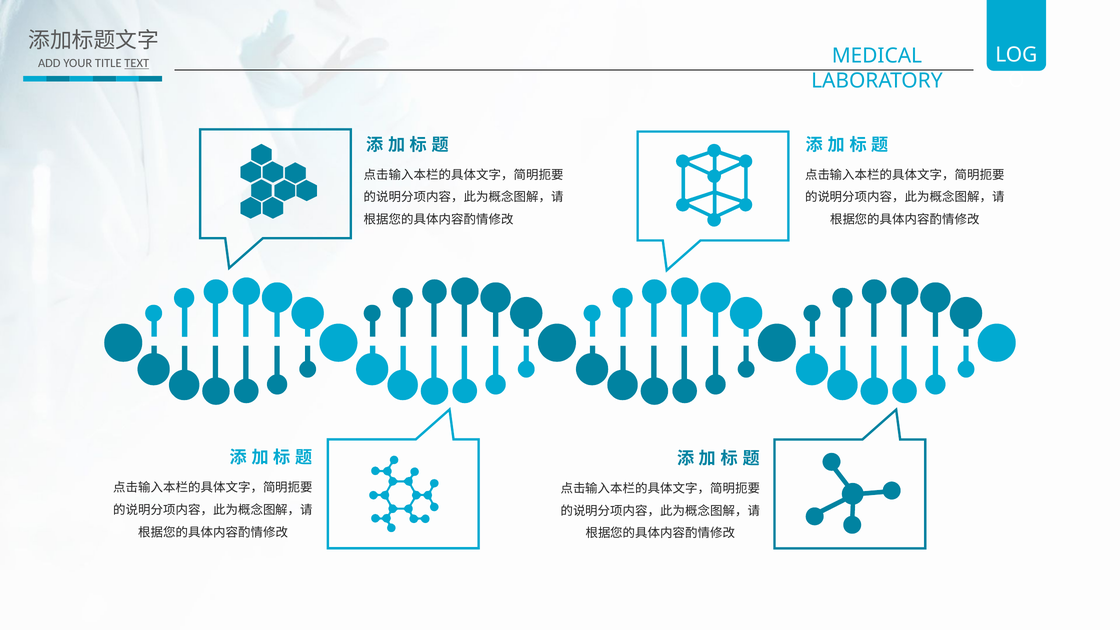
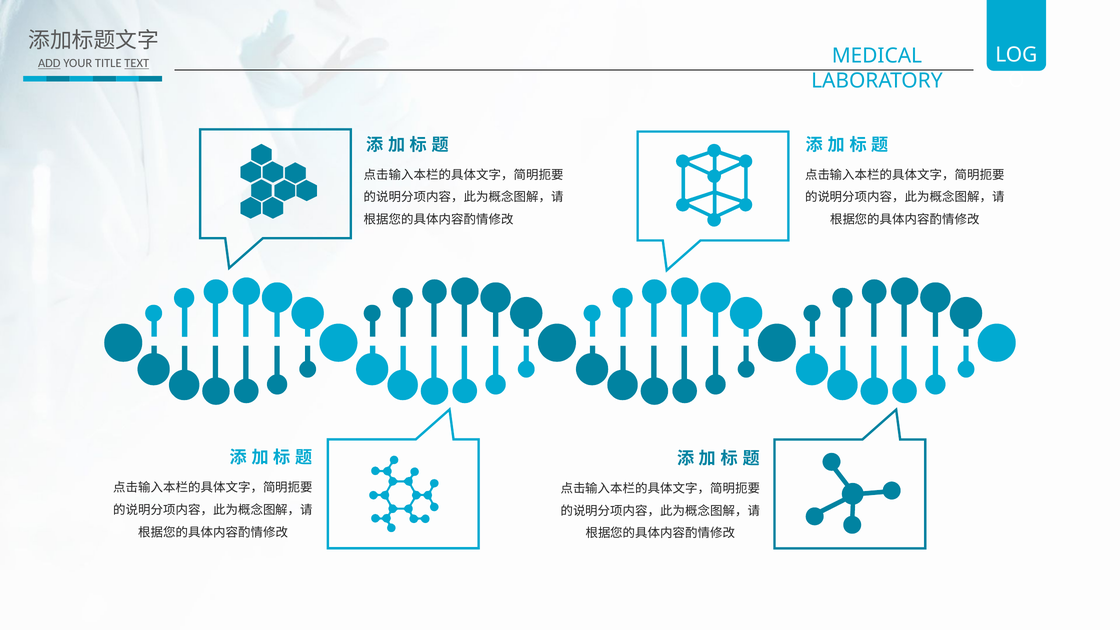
ADD underline: none -> present (49, 63)
